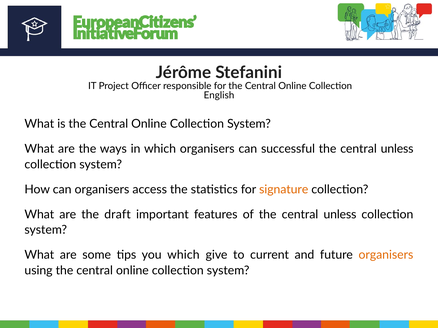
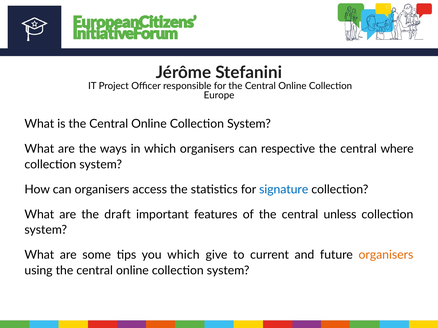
English: English -> Europe (219, 95)
successful: successful -> respective (288, 149)
unless: unless -> where (397, 149)
signature colour: orange -> blue (284, 190)
